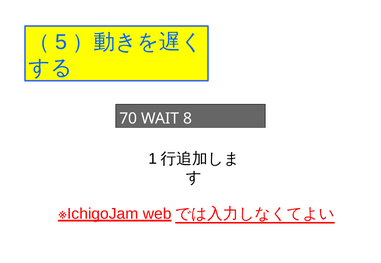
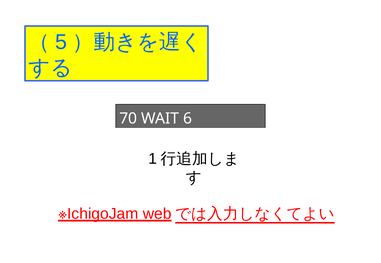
8: 8 -> 6 (188, 119)
